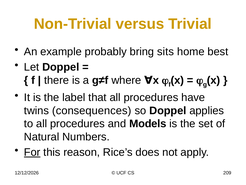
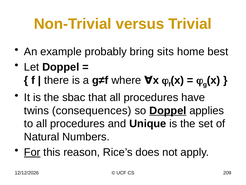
label: label -> sbac (74, 97)
Doppel underline: none -> present (168, 110)
Models: Models -> Unique (148, 123)
